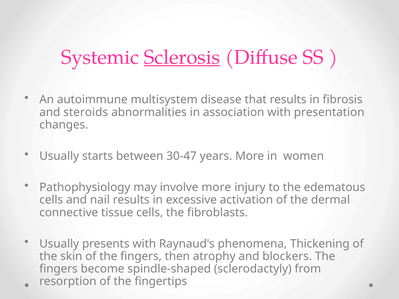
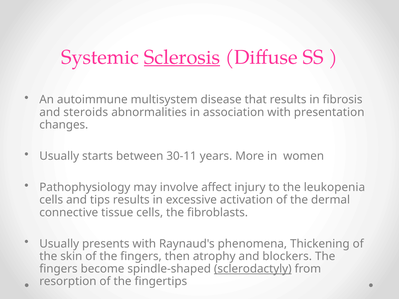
30-47: 30-47 -> 30-11 (182, 156)
involve more: more -> affect (216, 187)
edematous: edematous -> leukopenia (334, 187)
nail: nail -> tips (100, 200)
sclerodactyly underline: none -> present (253, 269)
